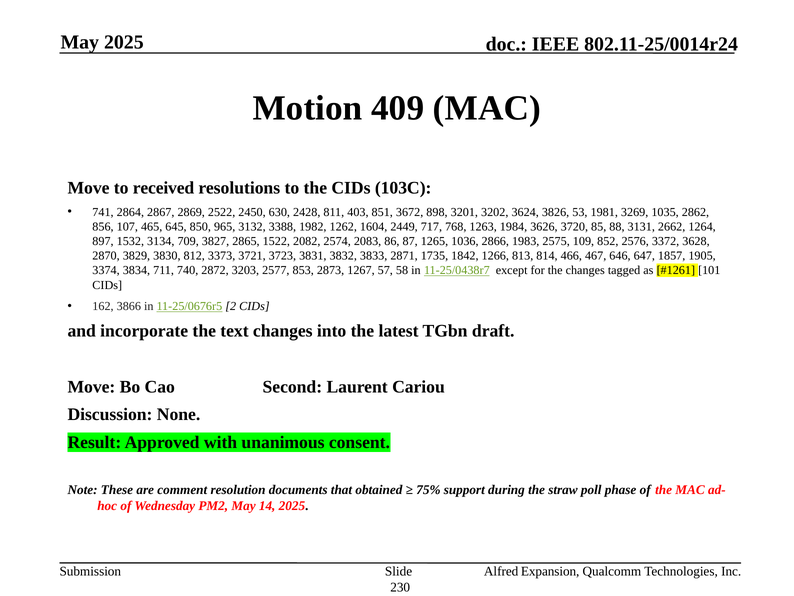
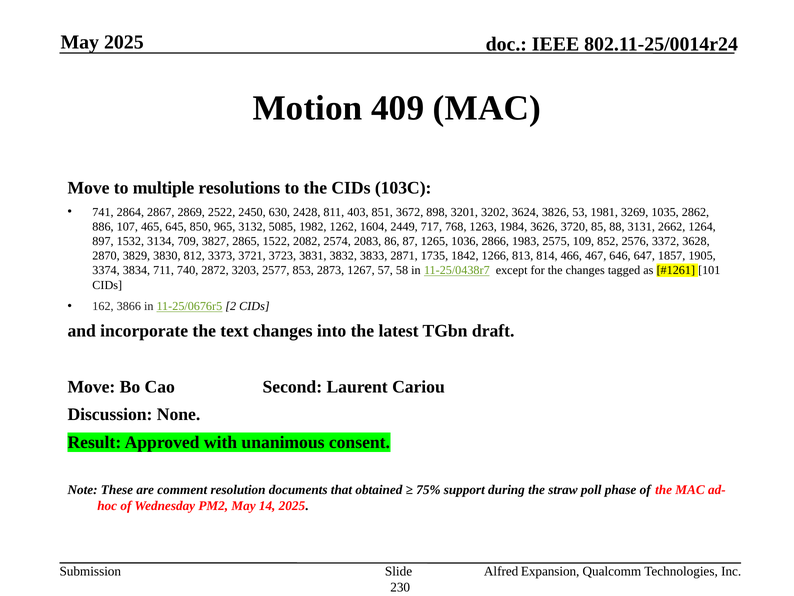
received: received -> multiple (164, 188)
856: 856 -> 886 (103, 227)
3388: 3388 -> 5085 (282, 227)
